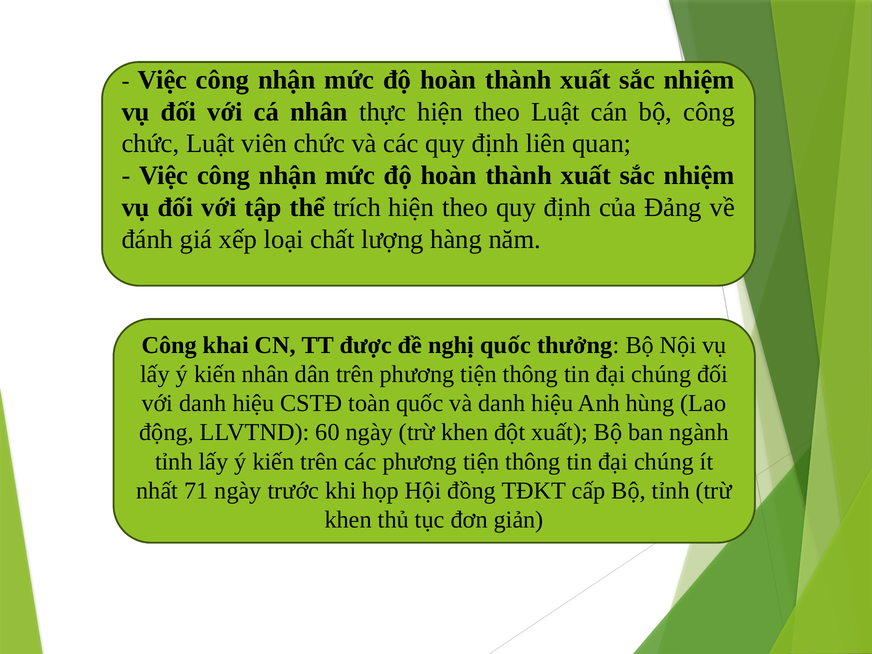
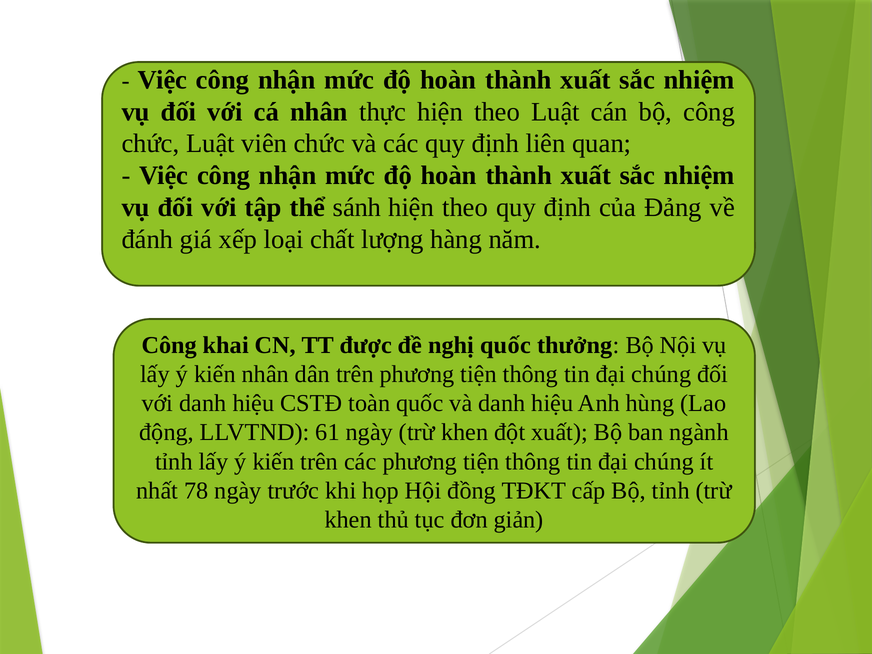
trích: trích -> sánh (357, 208)
60: 60 -> 61 (328, 432)
71: 71 -> 78 (196, 491)
